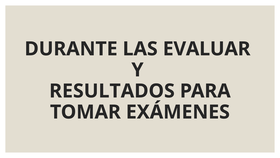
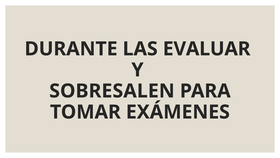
RESULTADOS: RESULTADOS -> SOBRESALEN (112, 91)
